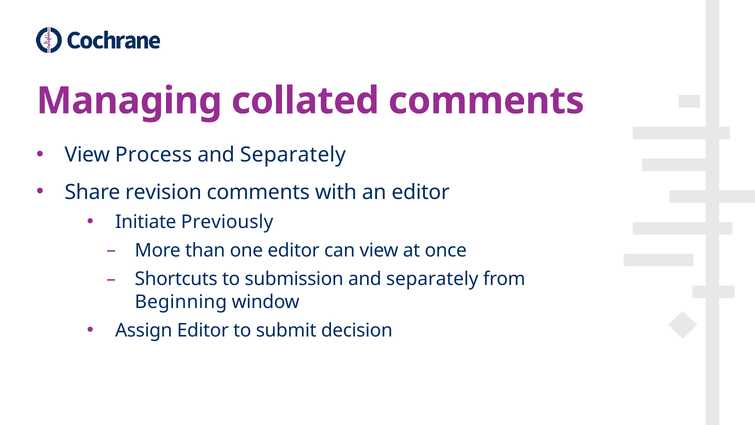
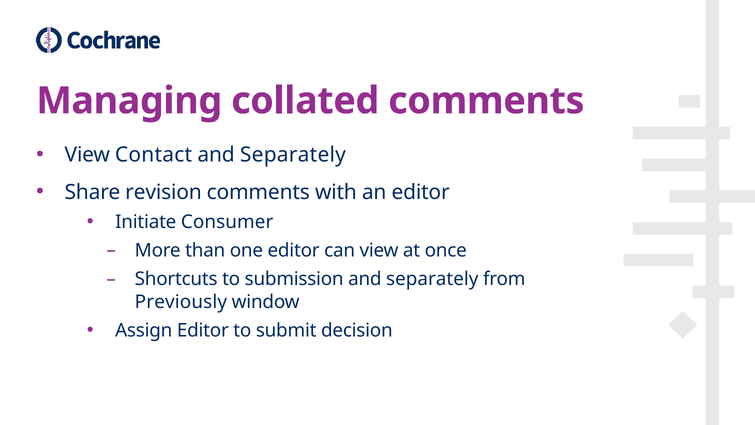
Process: Process -> Contact (154, 155)
Previously: Previously -> Consumer (227, 222)
Beginning: Beginning -> Previously (181, 302)
